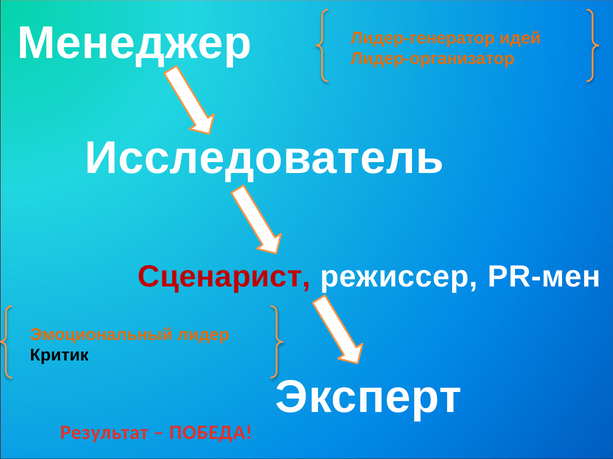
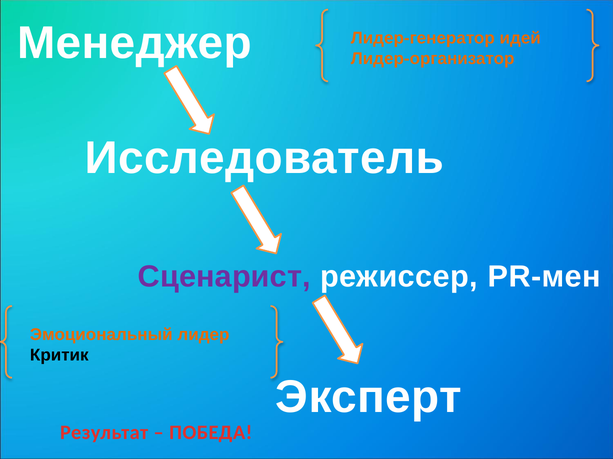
Сценарист colour: red -> purple (224, 277)
